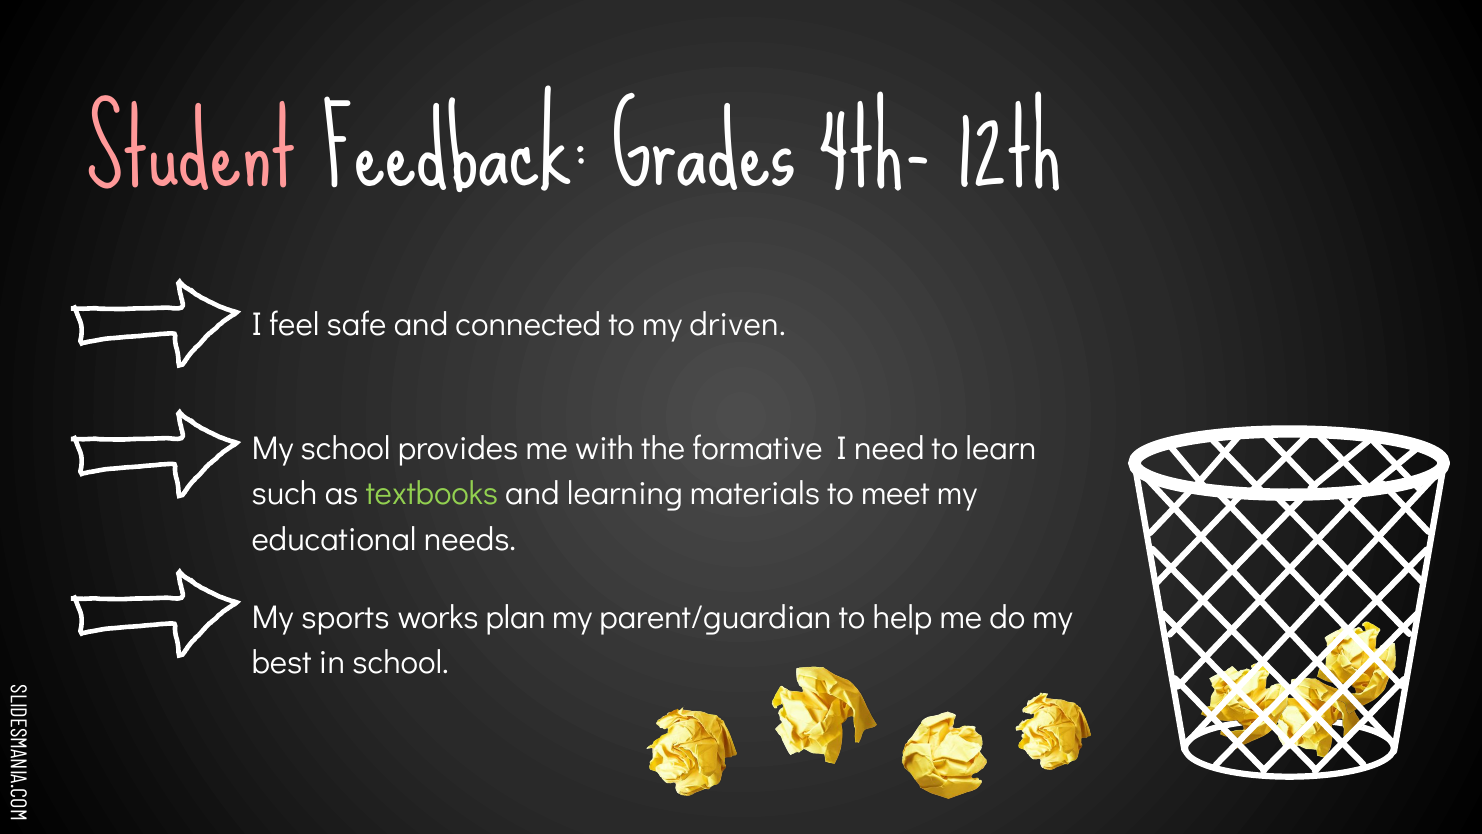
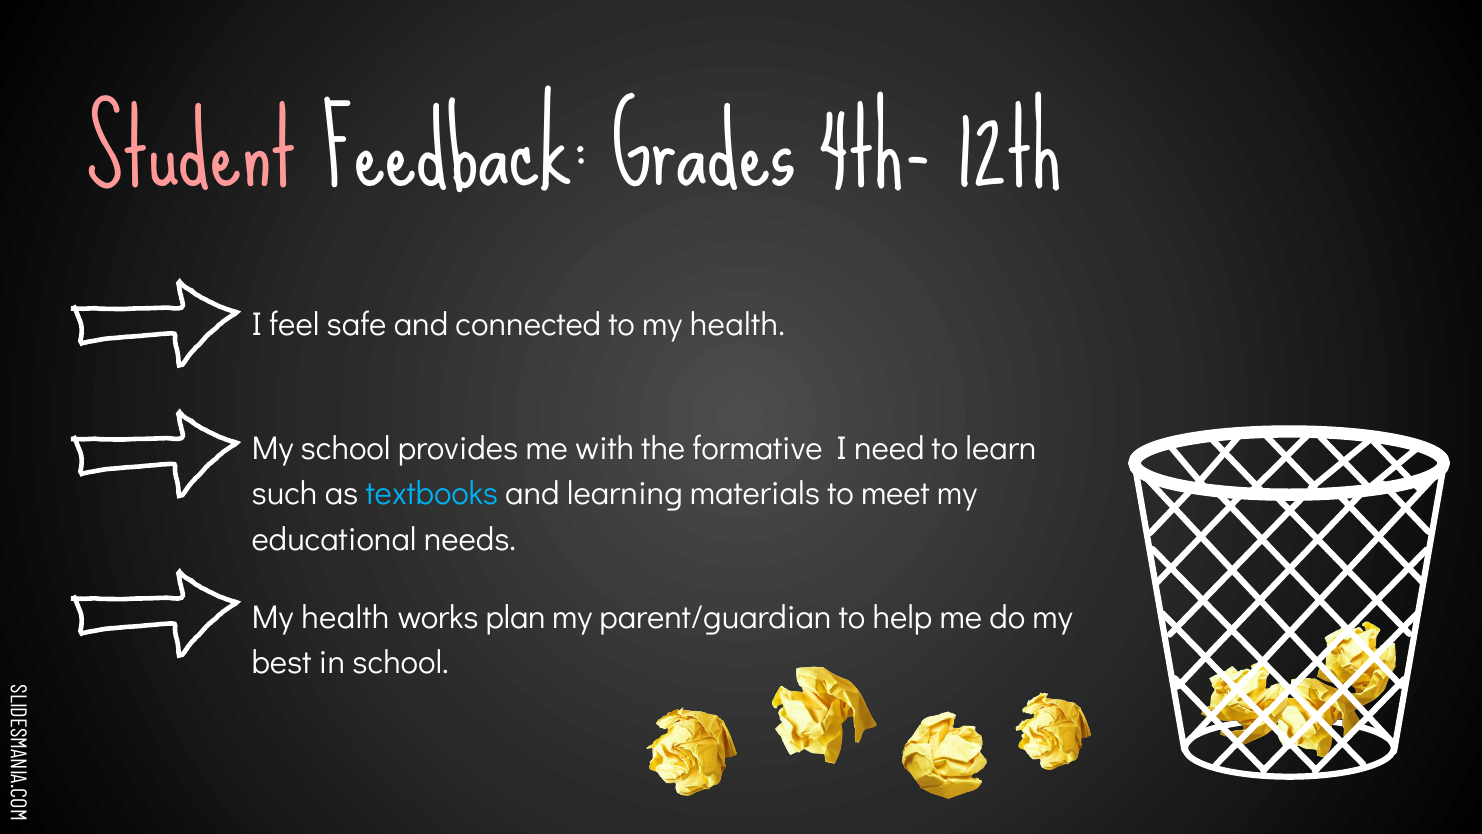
to my driven: driven -> health (737, 325)
textbooks colour: light green -> light blue (432, 494)
sports: sports -> health (345, 617)
